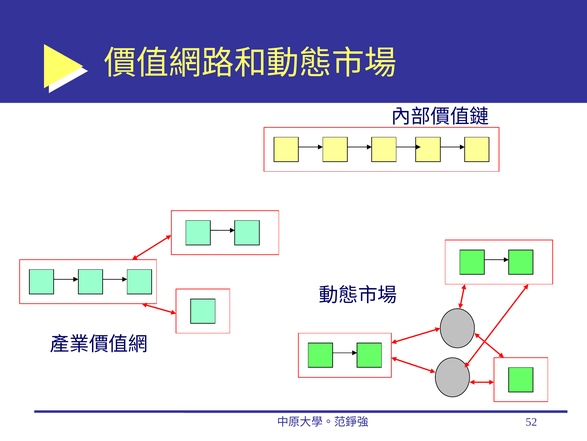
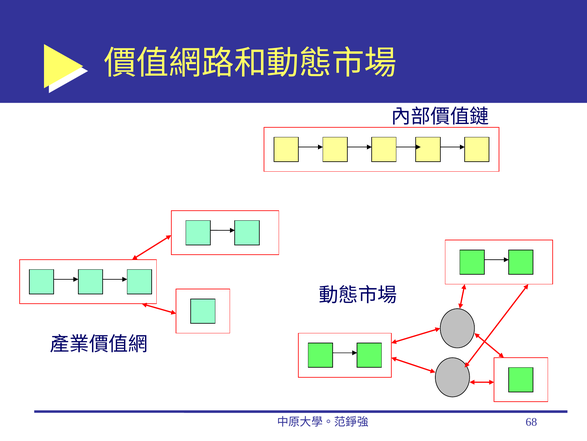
52: 52 -> 68 (531, 421)
